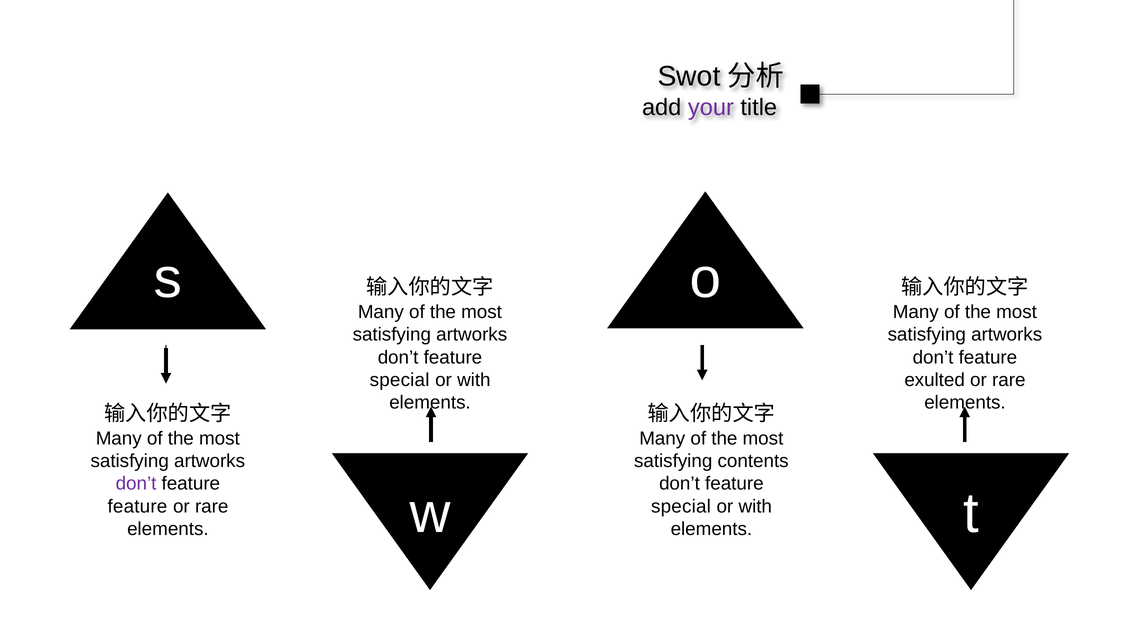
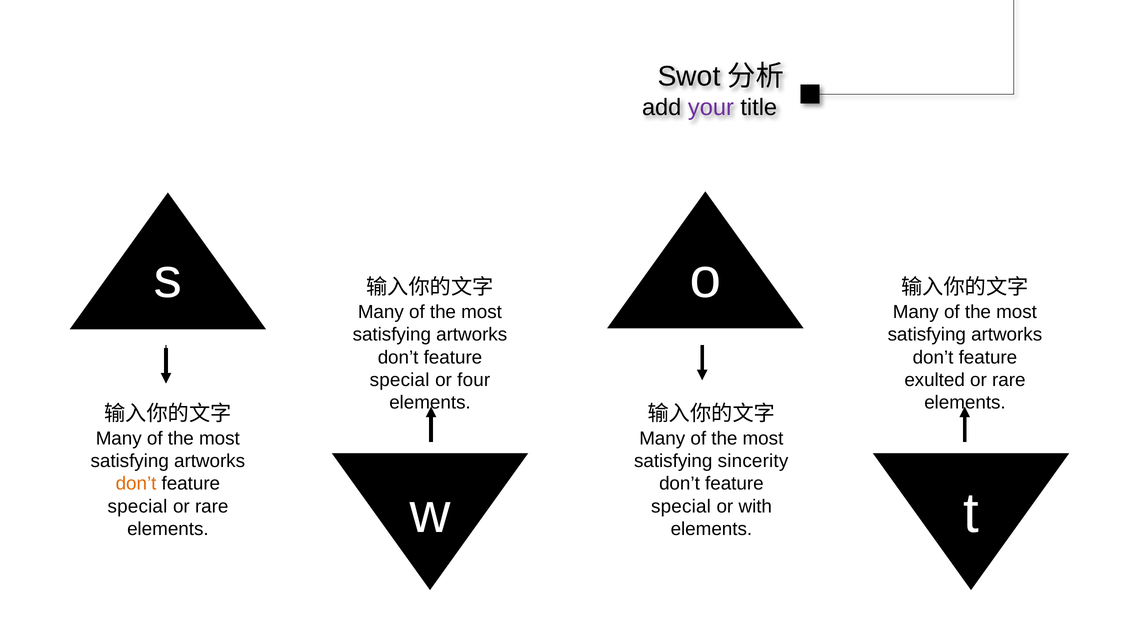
with: with -> four (474, 380)
contents: contents -> sincerity (753, 461)
don’t colour: purple -> orange (136, 484)
feature: feature -> special (137, 506)
